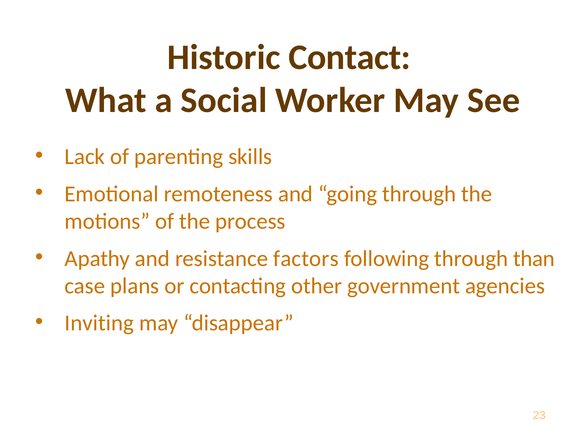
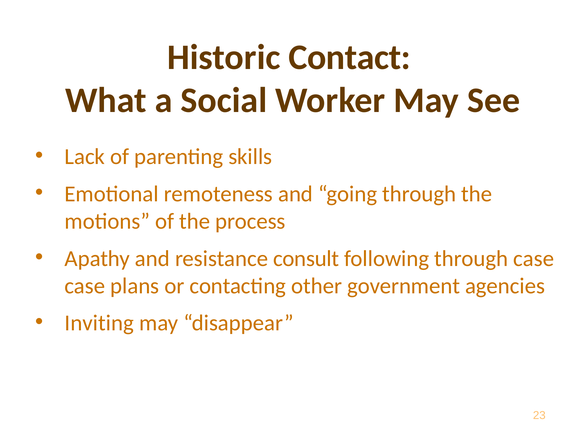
factors: factors -> consult (306, 259)
through than: than -> case (534, 259)
